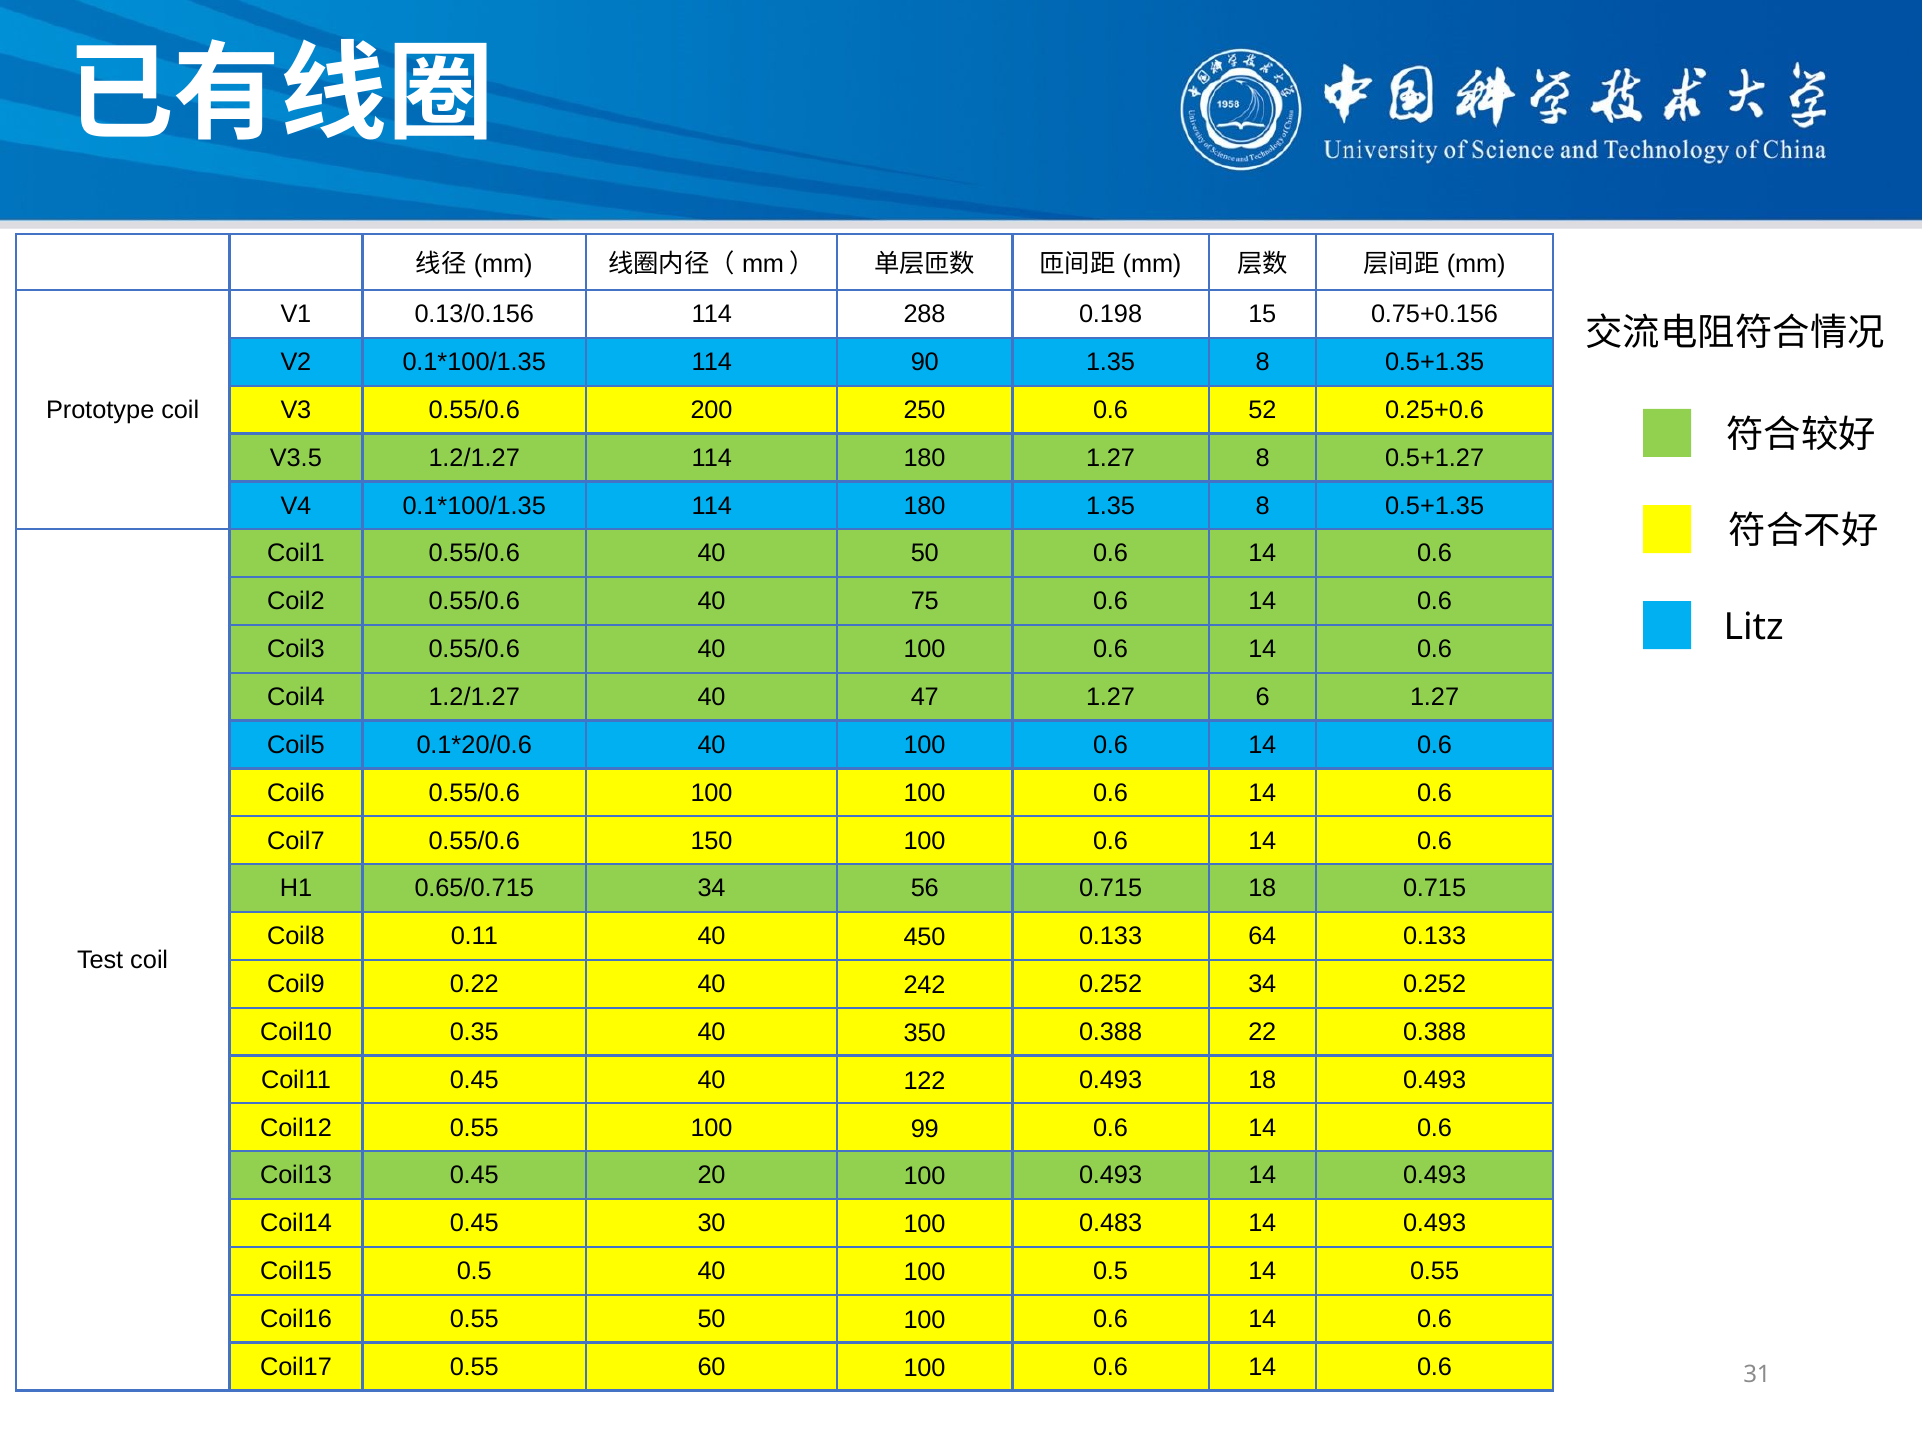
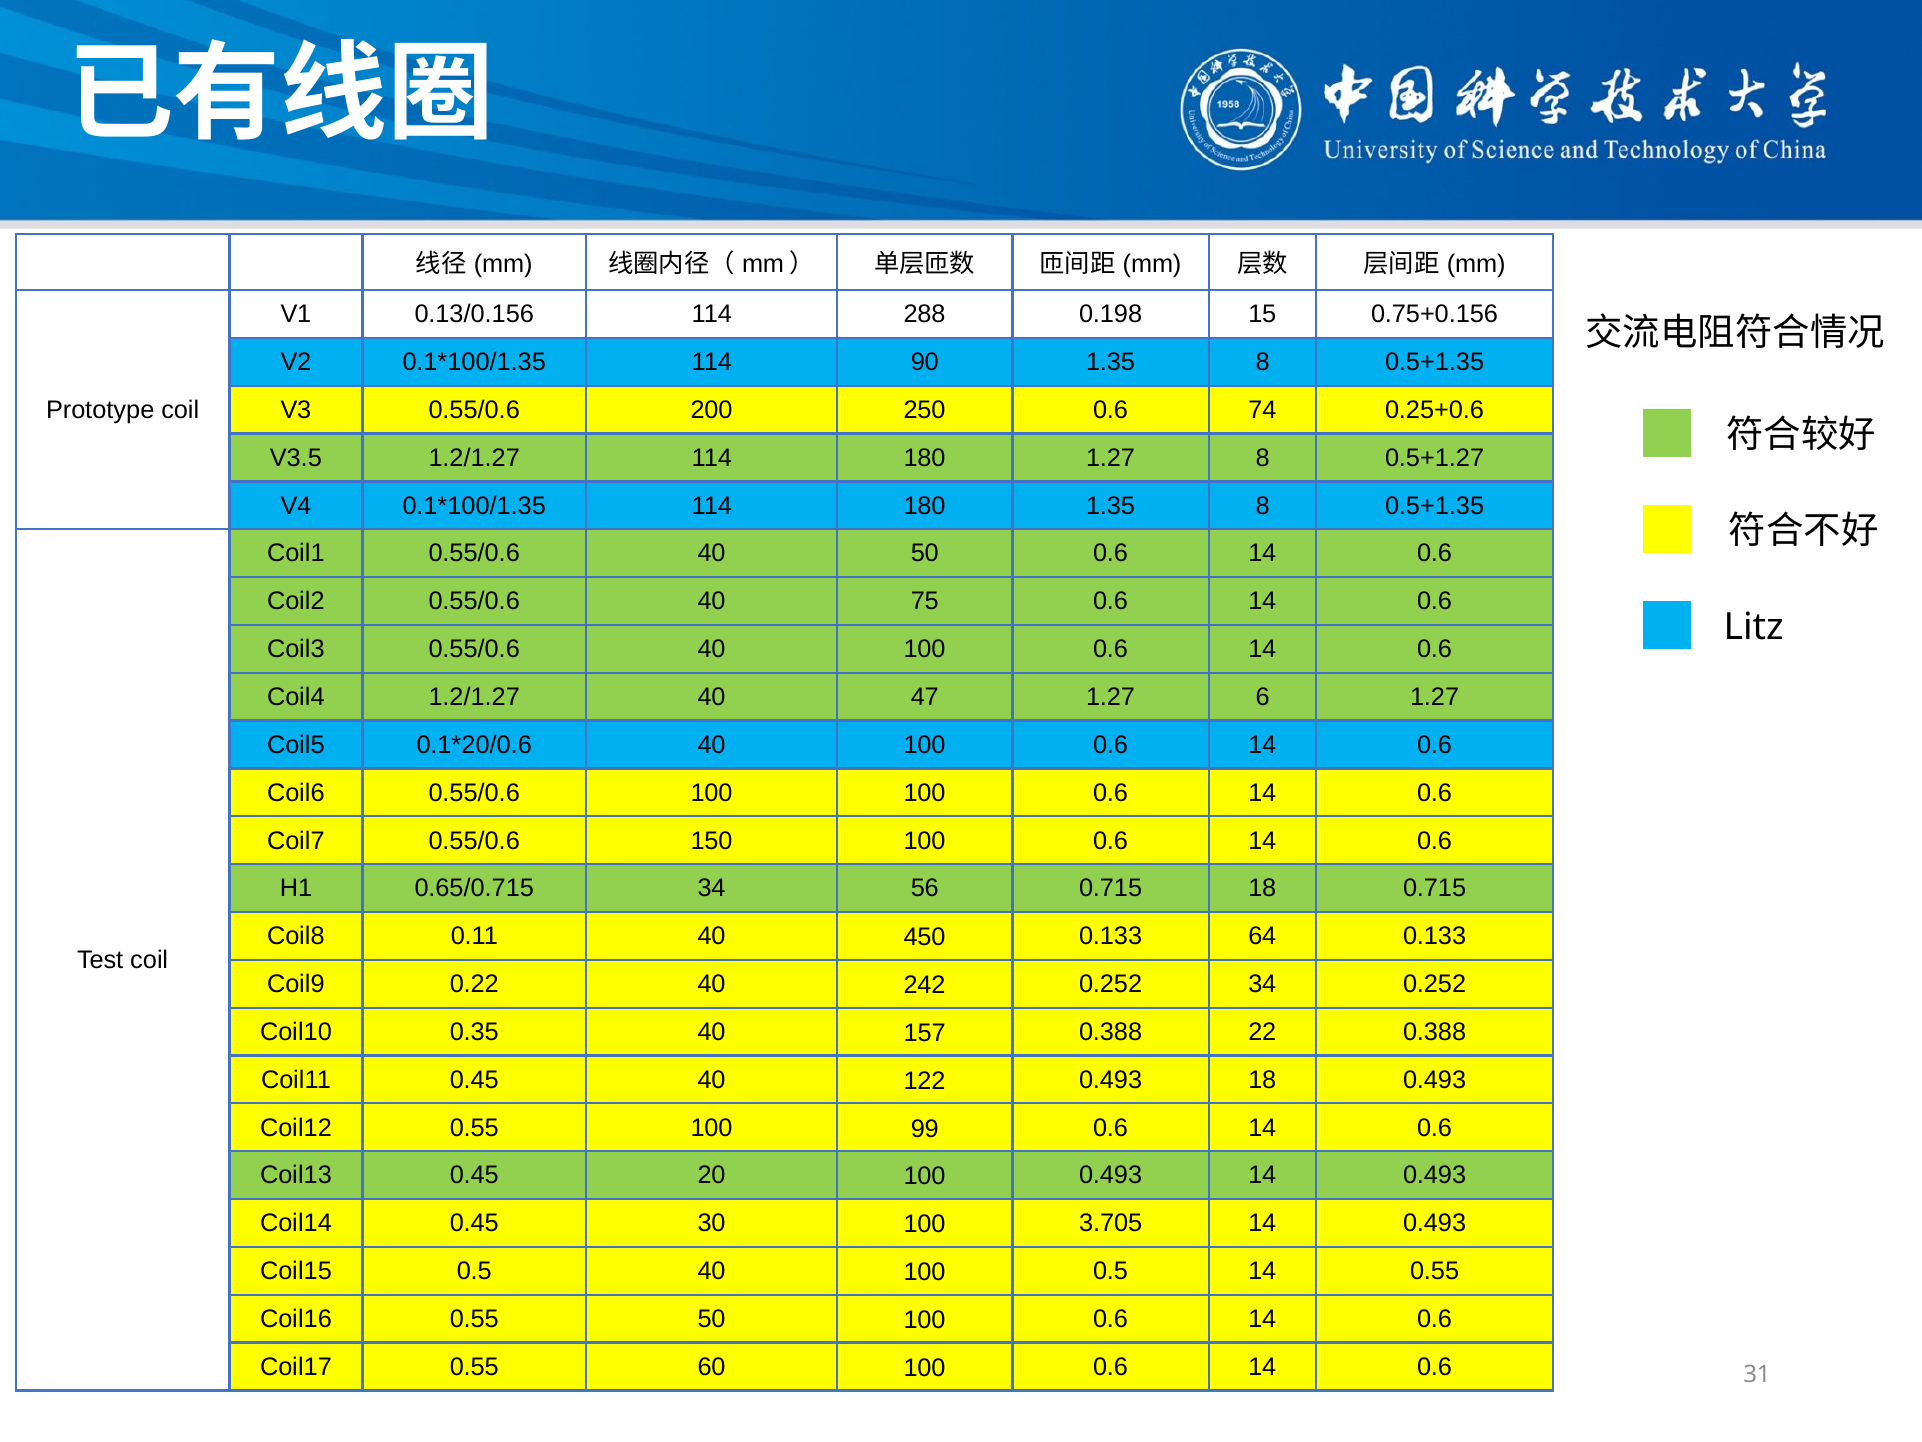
52: 52 -> 74 (1262, 410)
350: 350 -> 157 (925, 1033)
0.483: 0.483 -> 3.705 (1111, 1223)
